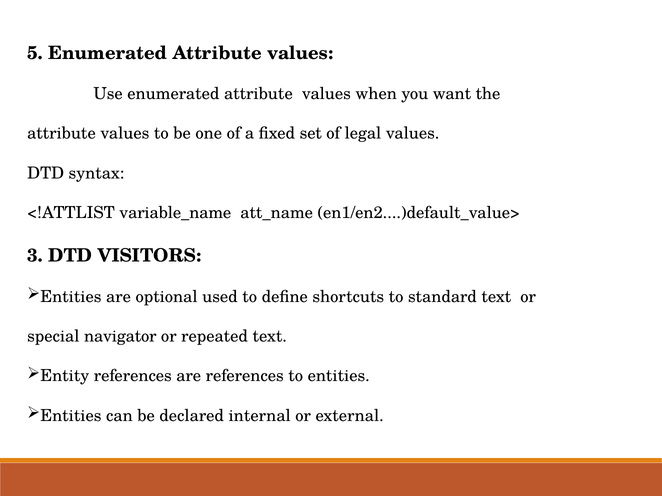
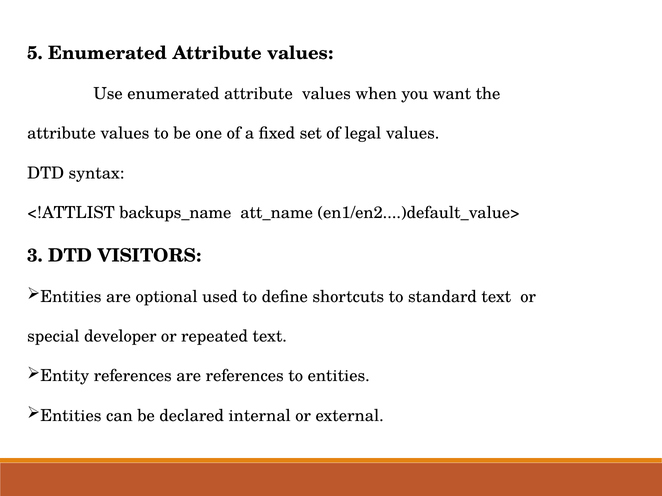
variable_name: variable_name -> backups_name (175, 213)
navigator: navigator -> developer (120, 337)
